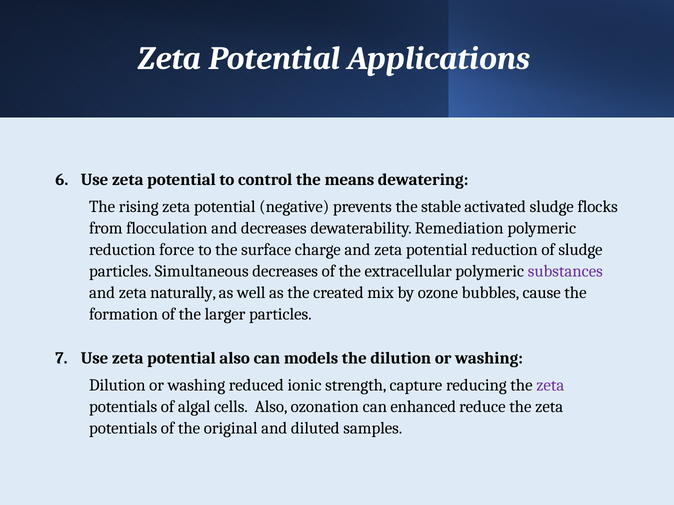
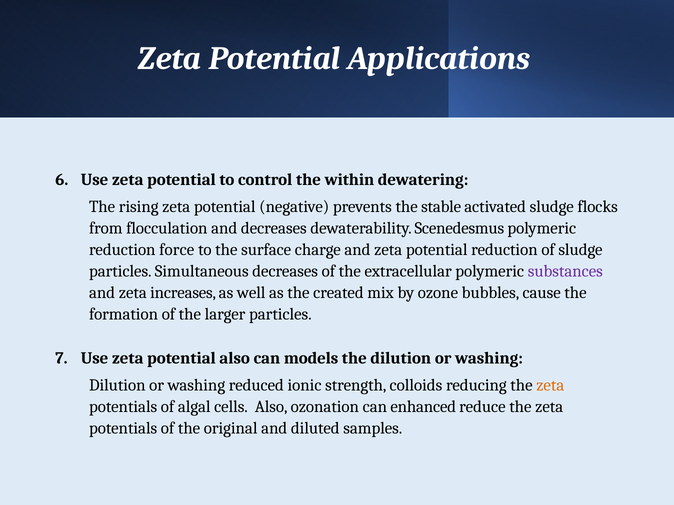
means: means -> within (349, 180)
Remediation: Remediation -> Scenedesmus (459, 228)
naturally: naturally -> increases (183, 293)
capture: capture -> colloids (416, 386)
zeta colour: purple -> orange (550, 386)
